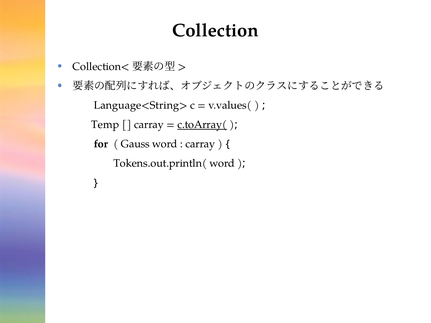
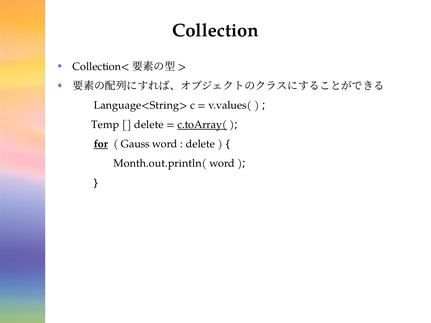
carray: carray -> delete (149, 125)
for underline: none -> present (101, 144)
carray: carray -> delete (200, 144)
Tokens.out.println(: Tokens.out.println( -> Month.out.println( (160, 164)
